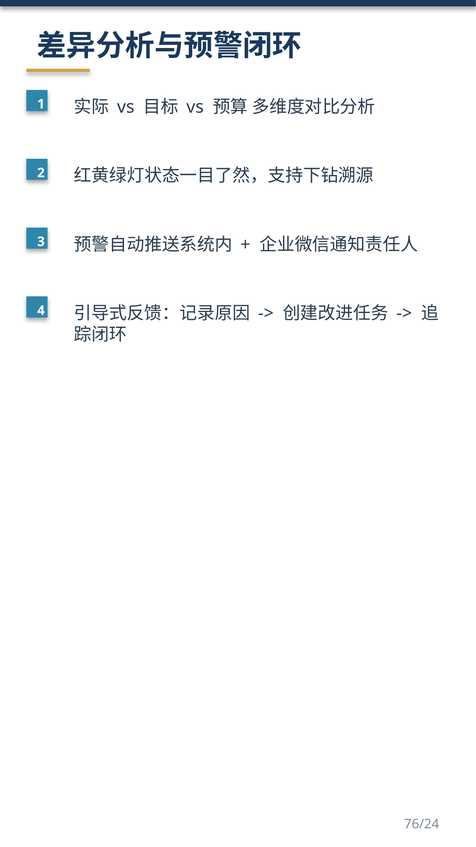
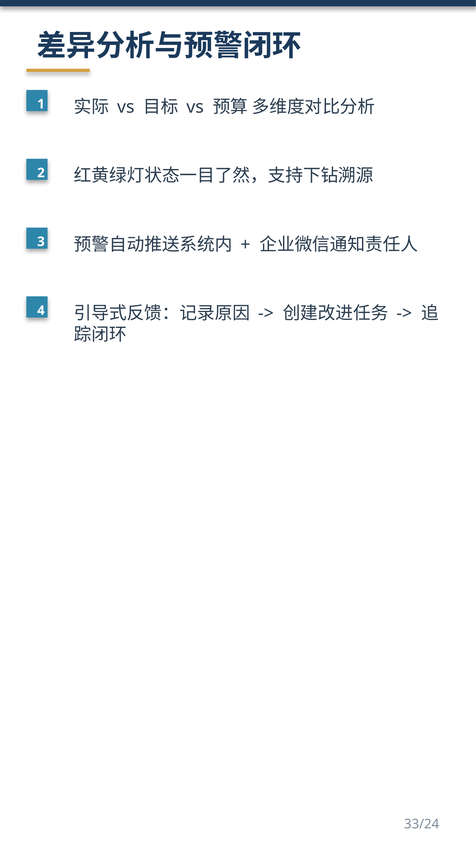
76/24: 76/24 -> 33/24 (422, 823)
